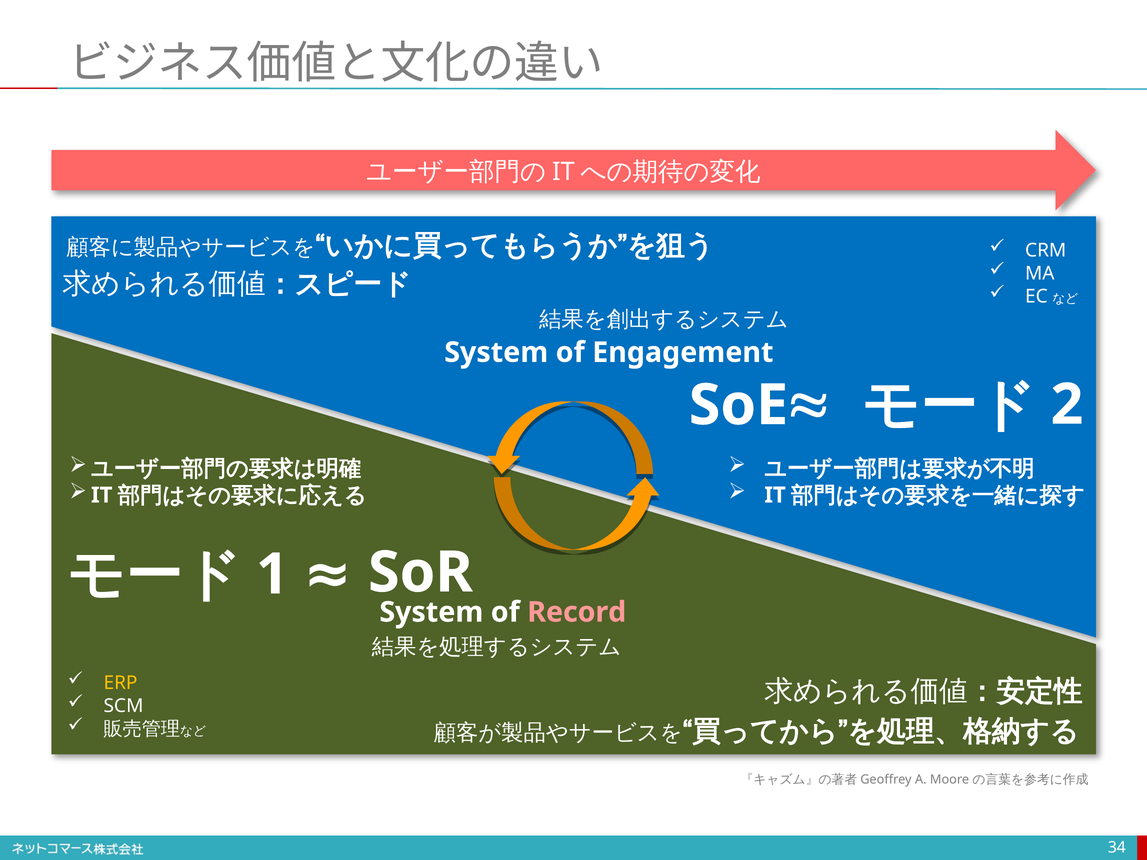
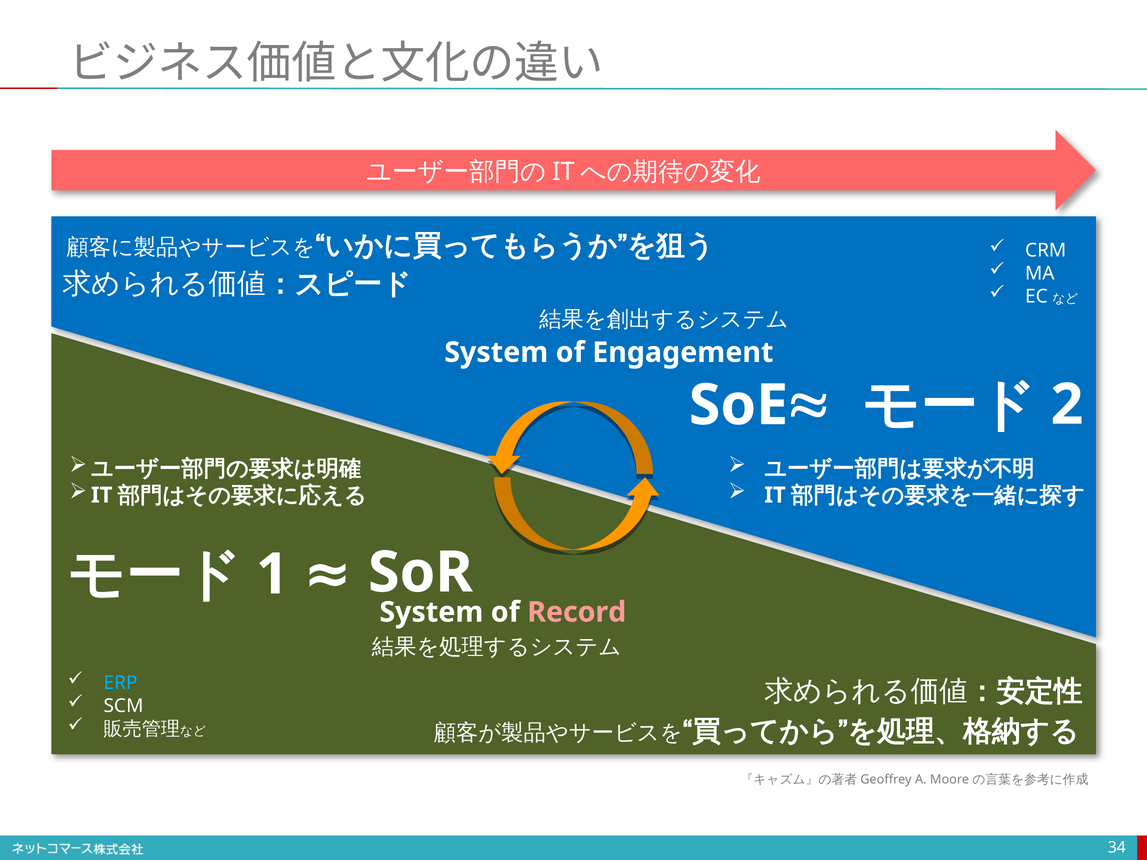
ERP colour: yellow -> light blue (121, 683)
